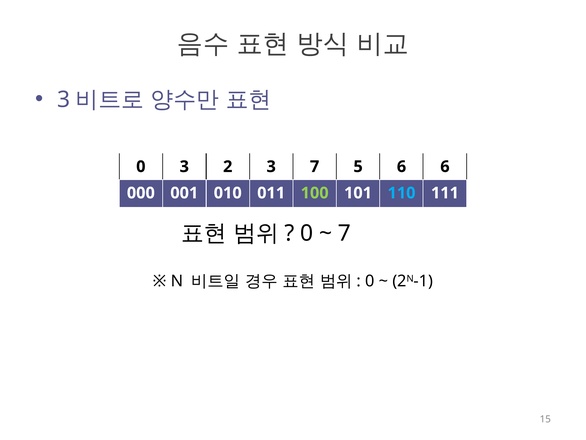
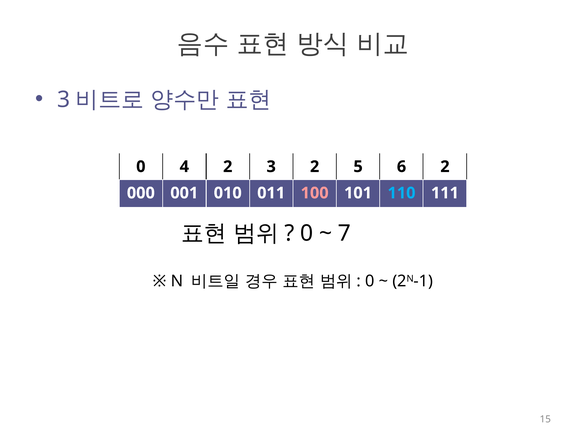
0 3: 3 -> 4 (184, 166)
3 7: 7 -> 2 (315, 166)
6 6: 6 -> 2 (445, 166)
100 colour: light green -> pink (315, 193)
